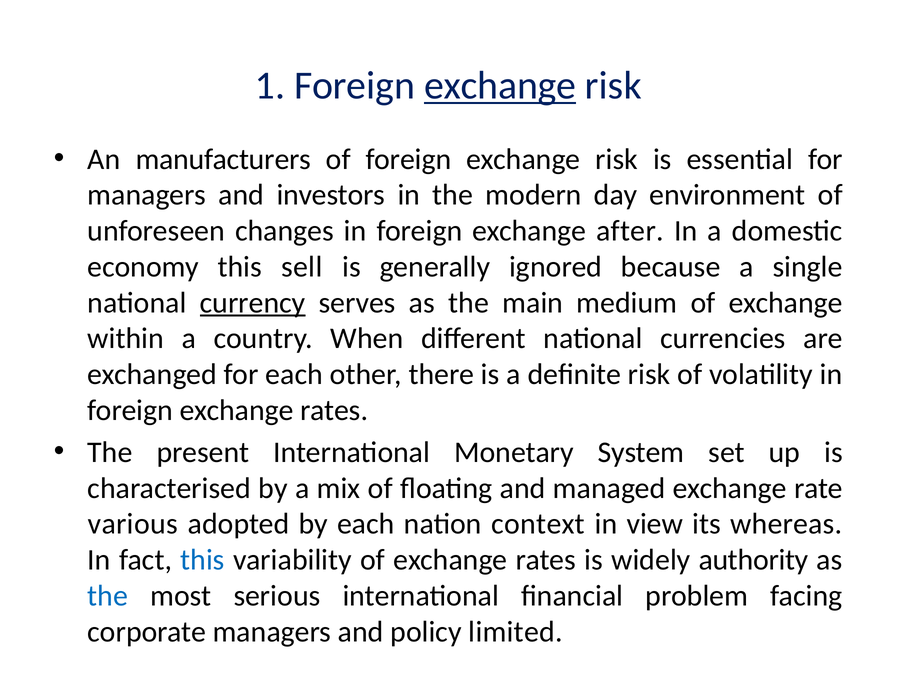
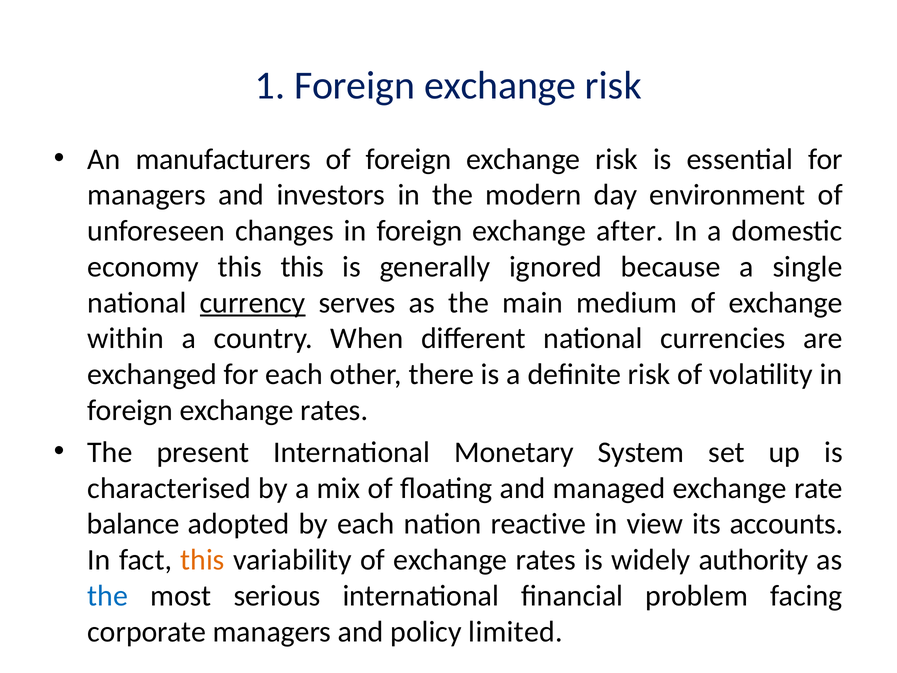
exchange underline: present -> none (500, 86)
this sell: sell -> this (302, 267)
various: various -> balance (133, 524)
context: context -> reactive (538, 524)
whereas: whereas -> accounts (786, 524)
this colour: blue -> orange (203, 560)
